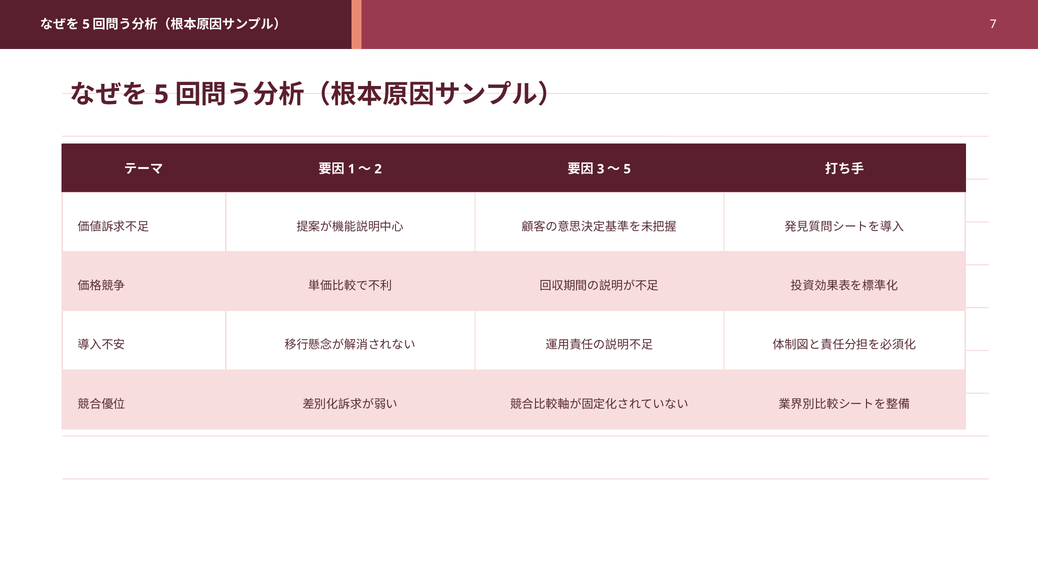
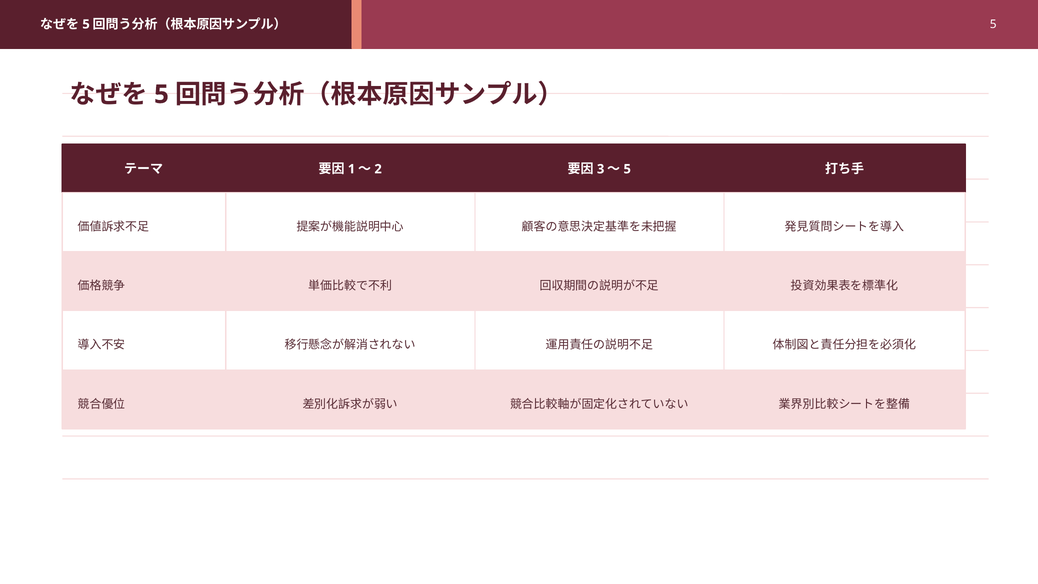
7: 7 -> 5 (993, 24)
